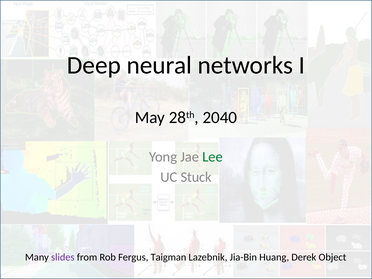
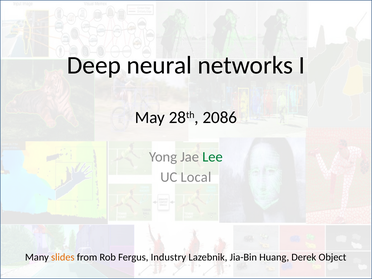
2040: 2040 -> 2086 (220, 117)
Stuck: Stuck -> Local (196, 177)
slides colour: purple -> orange (63, 257)
Taigman: Taigman -> Industry (168, 257)
